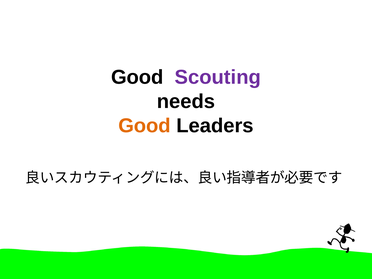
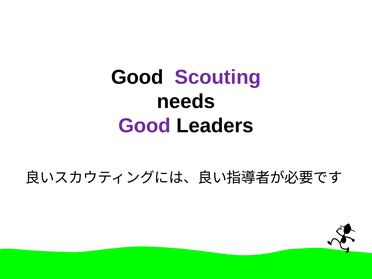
Good colour: orange -> purple (145, 126)
